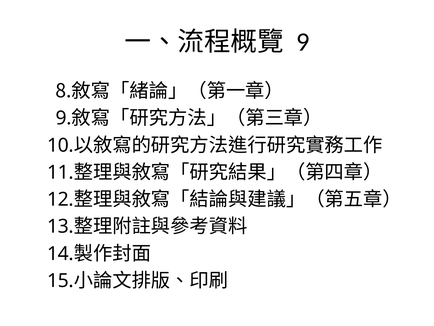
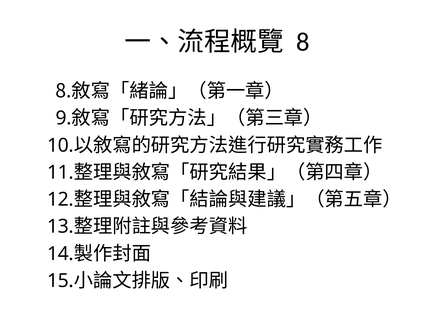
9: 9 -> 8 (303, 42)
